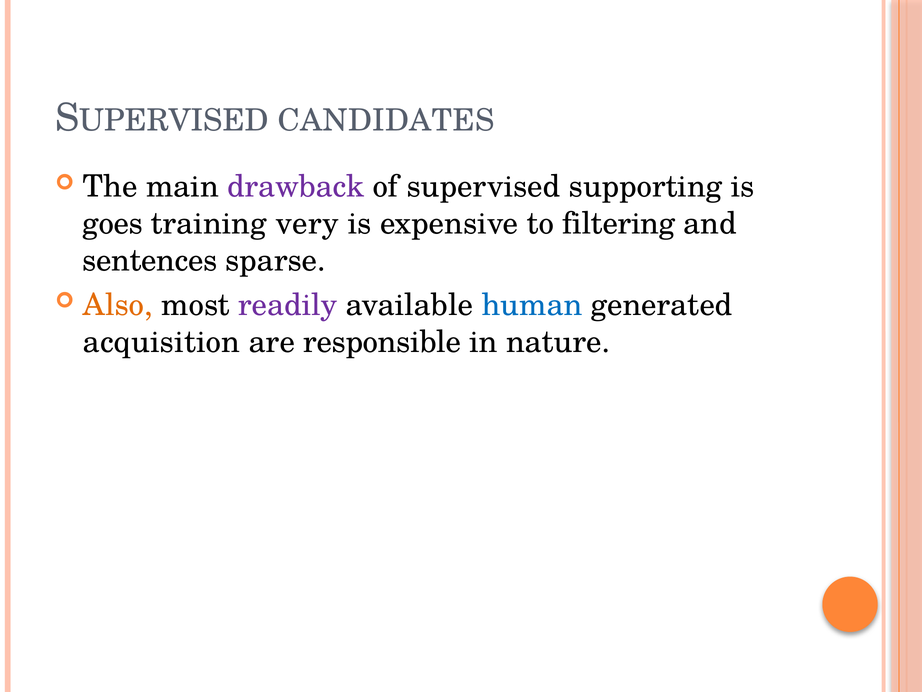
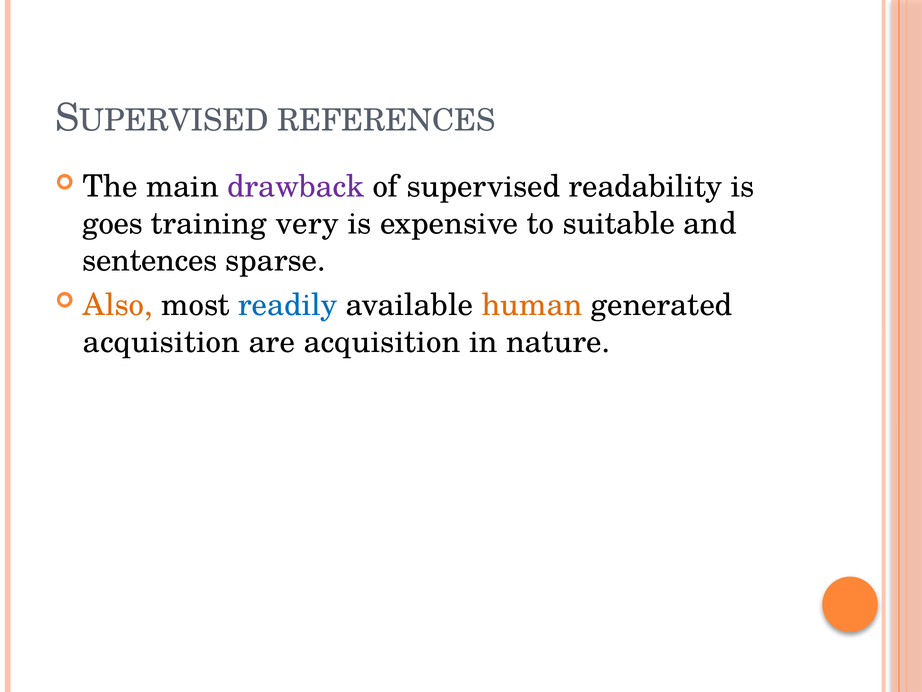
CANDIDATES: CANDIDATES -> REFERENCES (386, 121)
supporting: supporting -> readability (646, 186)
filtering: filtering -> suitable (619, 223)
readily colour: purple -> blue (288, 305)
human colour: blue -> orange (532, 305)
are responsible: responsible -> acquisition (382, 342)
